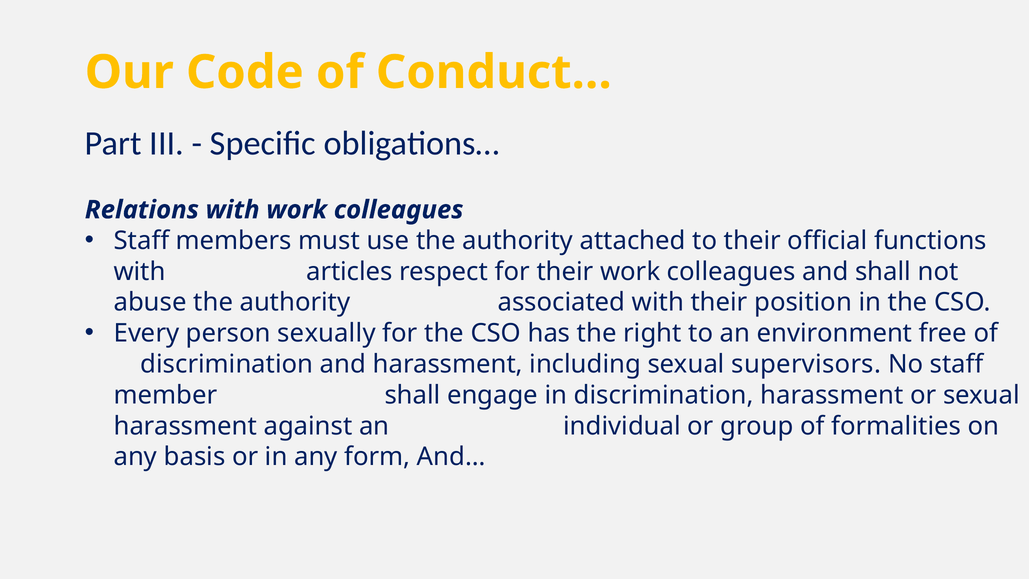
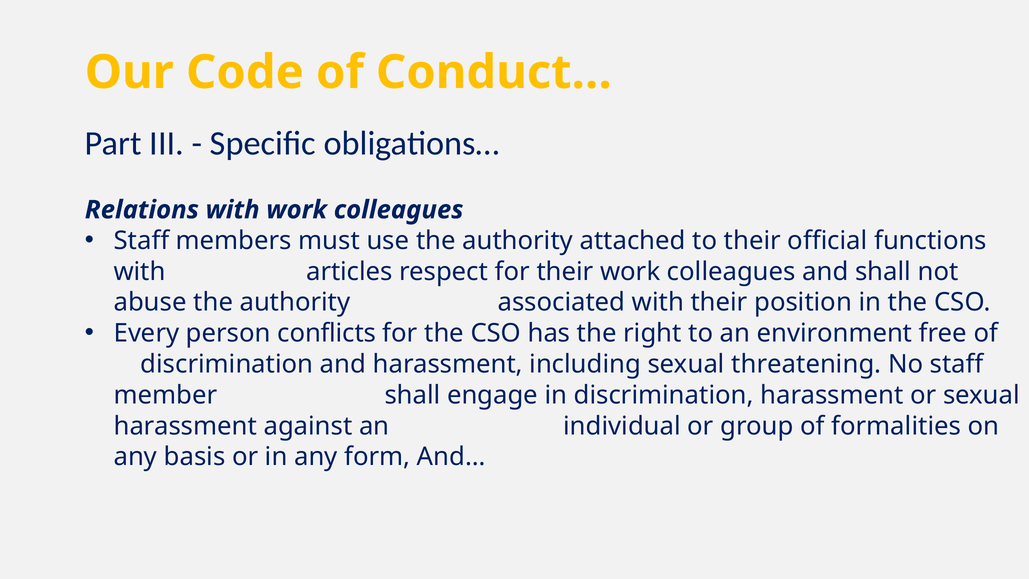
sexually: sexually -> conflicts (327, 333)
supervisors: supervisors -> threatening (806, 364)
